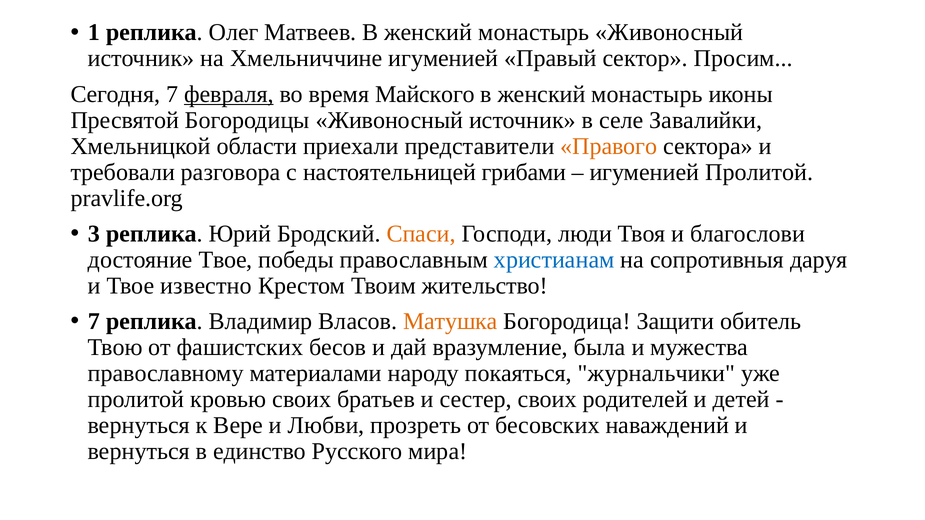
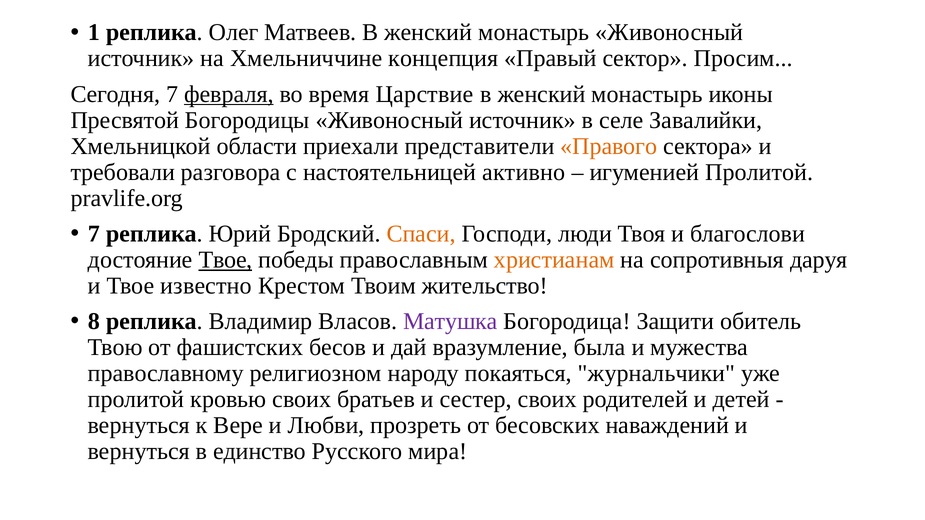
Хмельниччине игуменией: игуменией -> концепция (443, 59)
Майского: Майского -> Царствие (425, 94)
грибами: грибами -> активно (524, 172)
3: 3 -> 7 (94, 234)
Твое underline: none -> present (226, 260)
христианам colour: blue -> orange (554, 260)
7: 7 -> 8 (94, 321)
Матушка colour: orange -> purple (450, 321)
материалами: материалами -> религиозном (316, 374)
